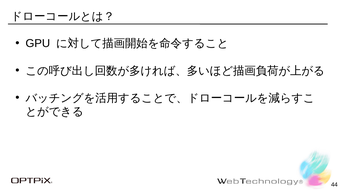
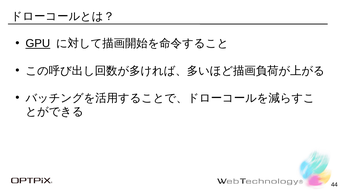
GPU underline: none -> present (38, 43)
